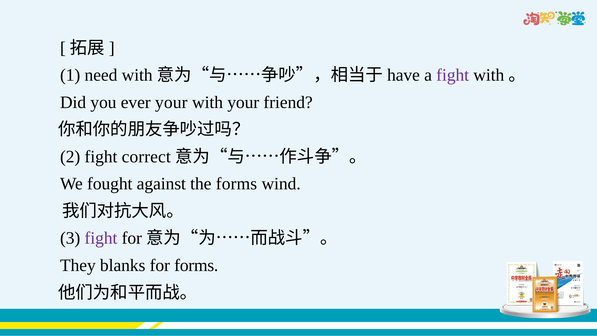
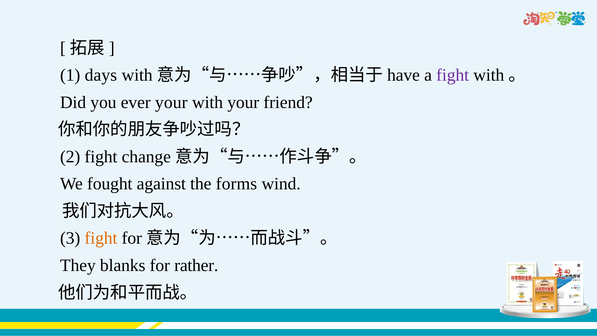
need: need -> days (101, 75)
correct: correct -> change (146, 157)
fight colour: purple -> orange (101, 238)
for forms: forms -> rather (196, 265)
